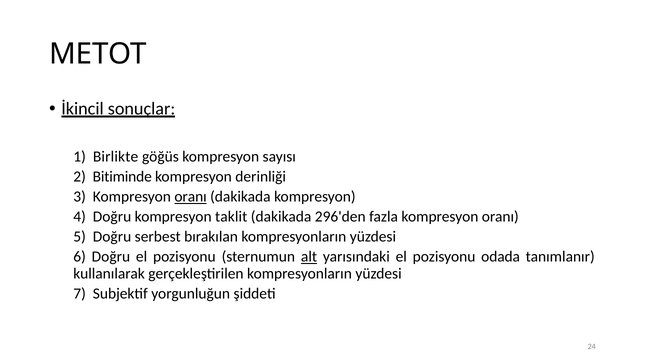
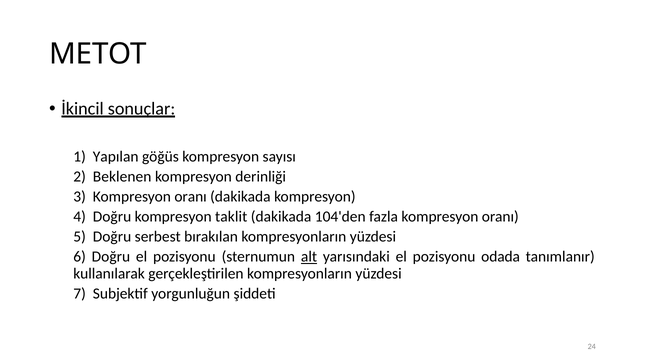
Birlikte: Birlikte -> Yapılan (116, 157)
Bitiminde: Bitiminde -> Beklenen (122, 177)
oranı underline: present -> none (191, 197)
296'den: 296'den -> 104'den (340, 217)
